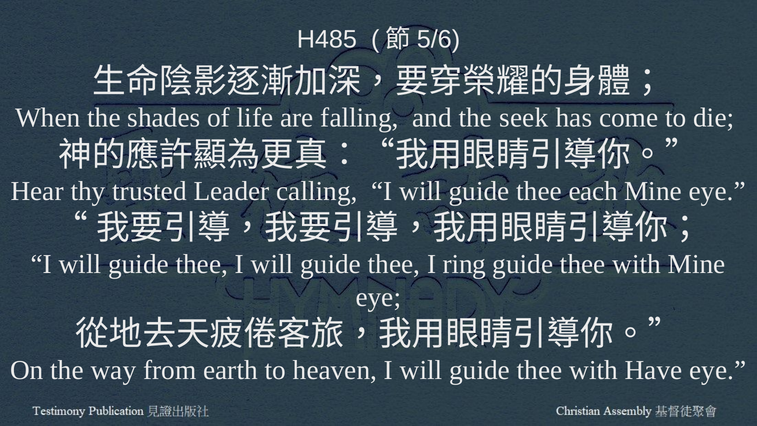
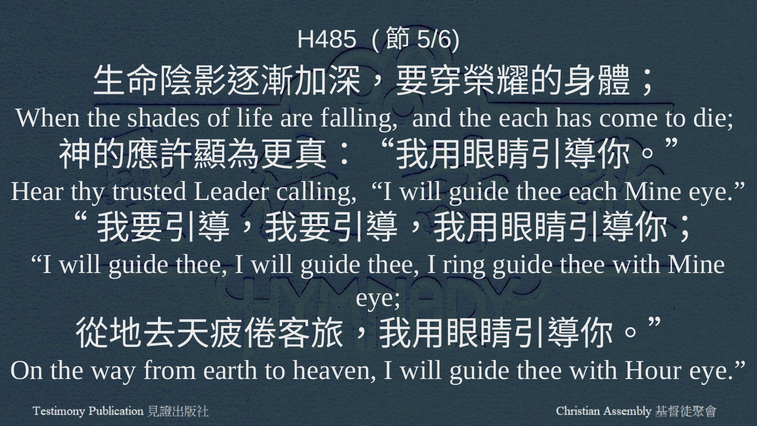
the seek: seek -> each (524, 118)
Have: Have -> Hour (653, 370)
